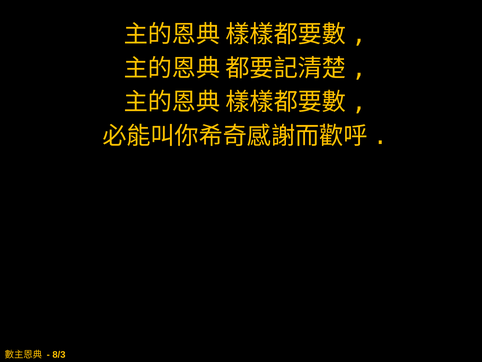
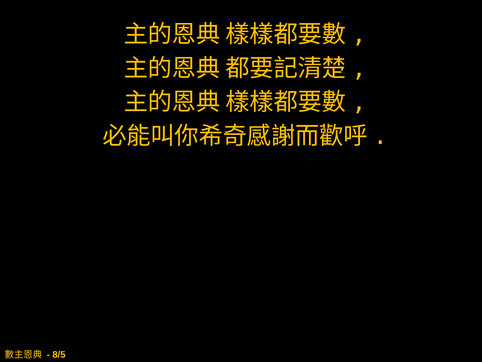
8/3: 8/3 -> 8/5 (59, 354)
